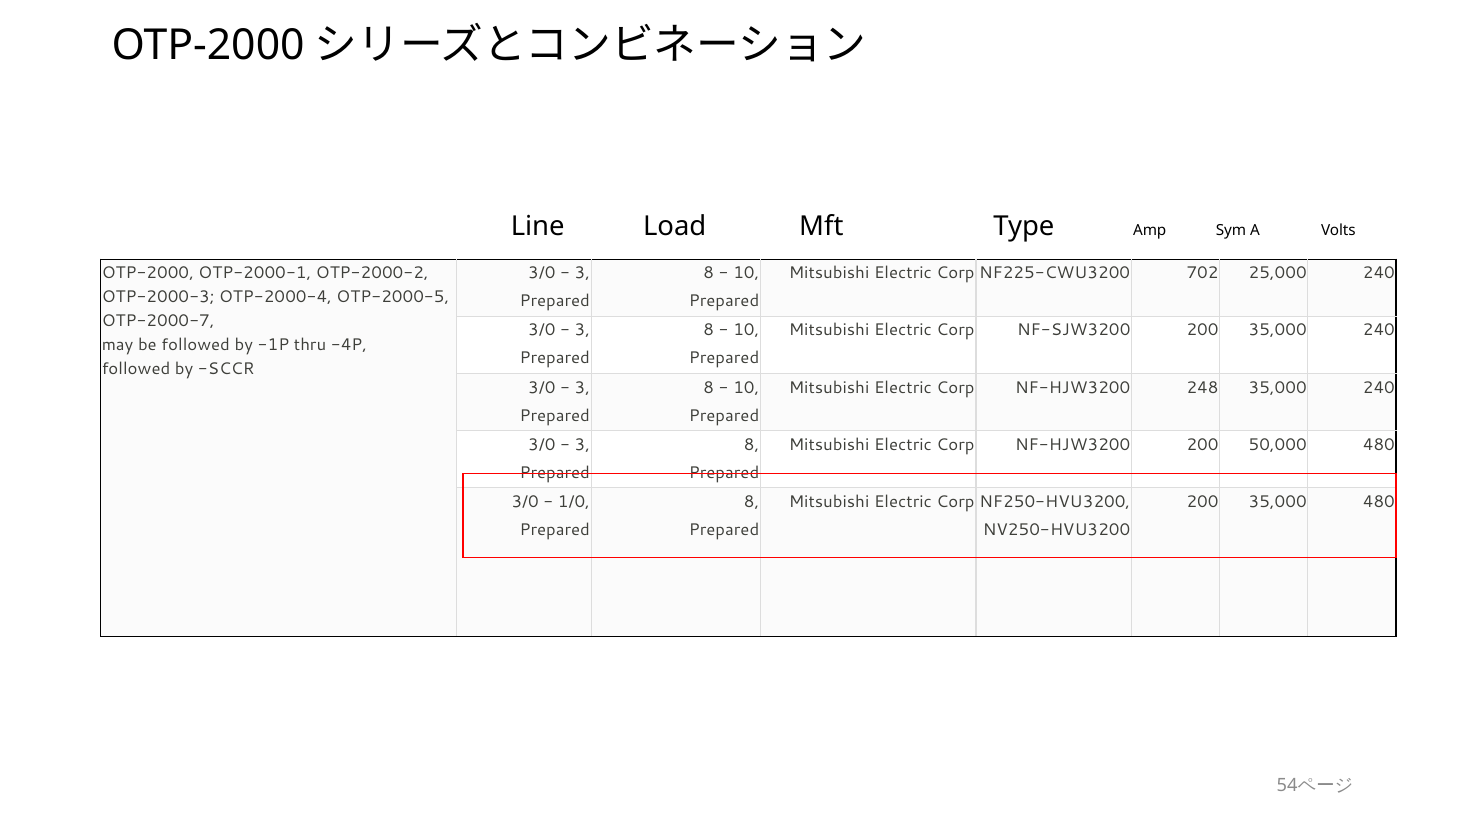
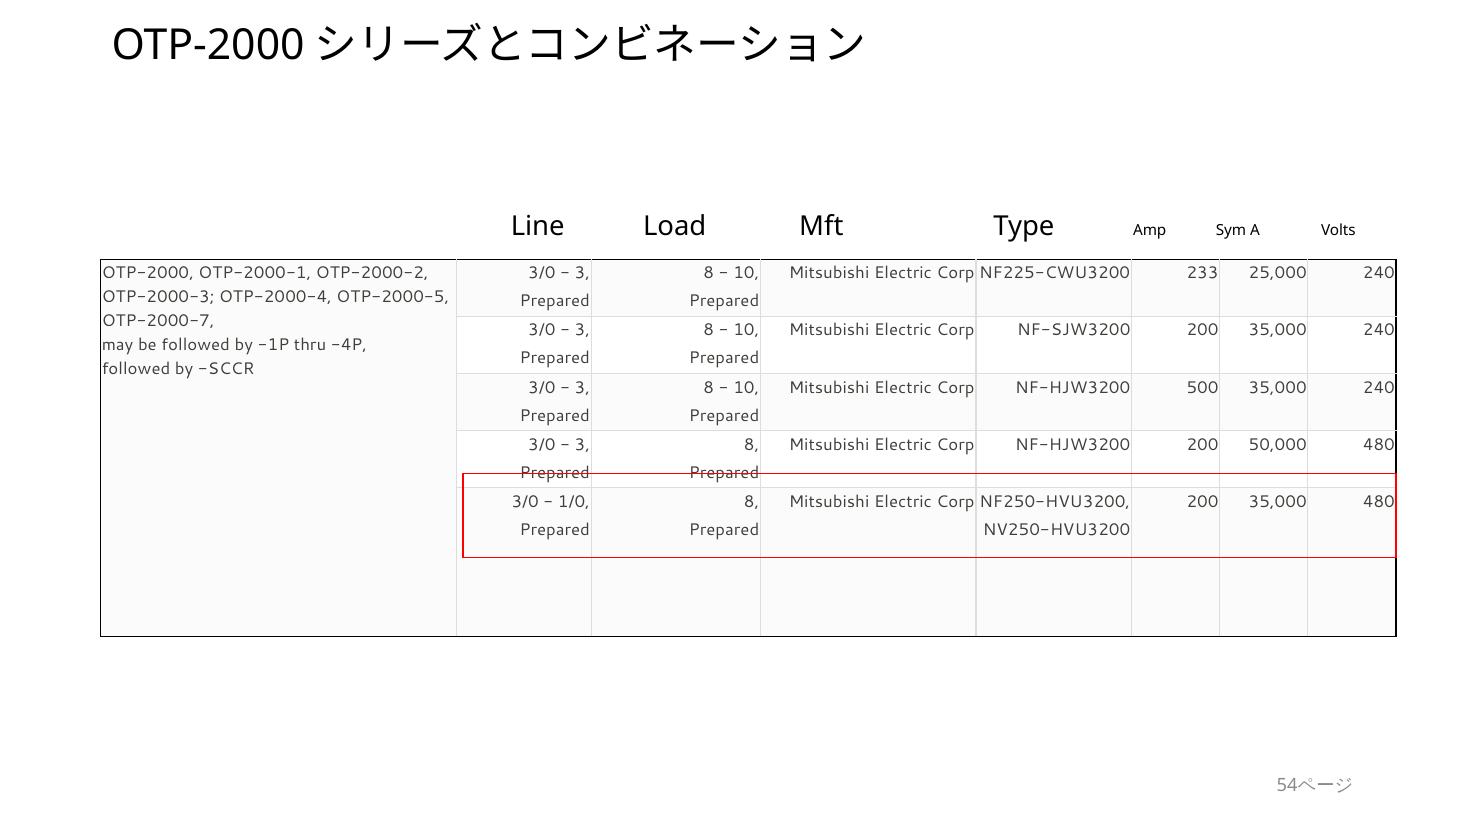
702: 702 -> 233 (1202, 273)
248: 248 -> 500 (1202, 388)
